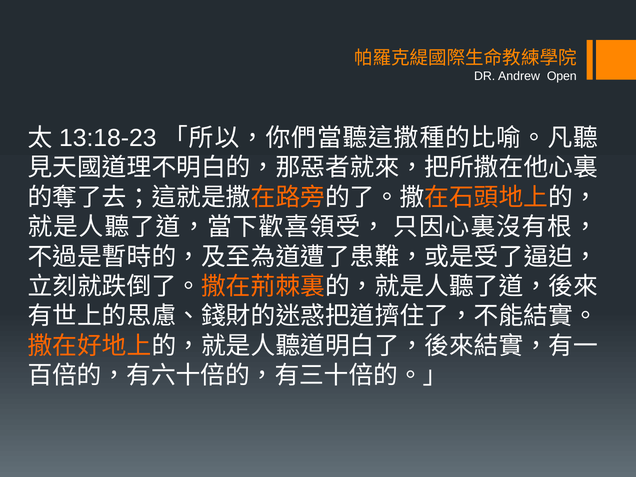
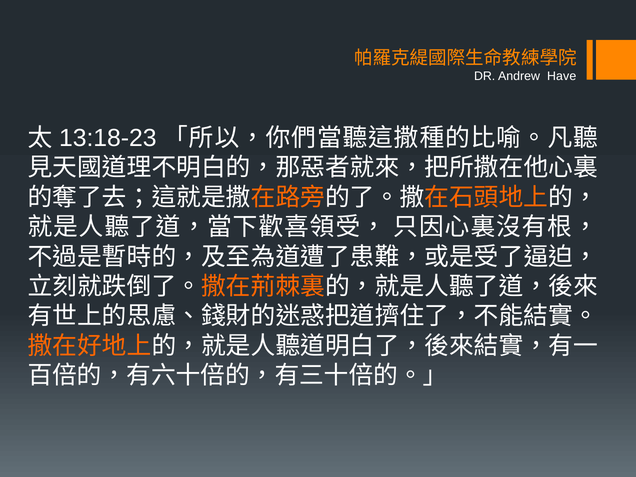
Open: Open -> Have (562, 76)
